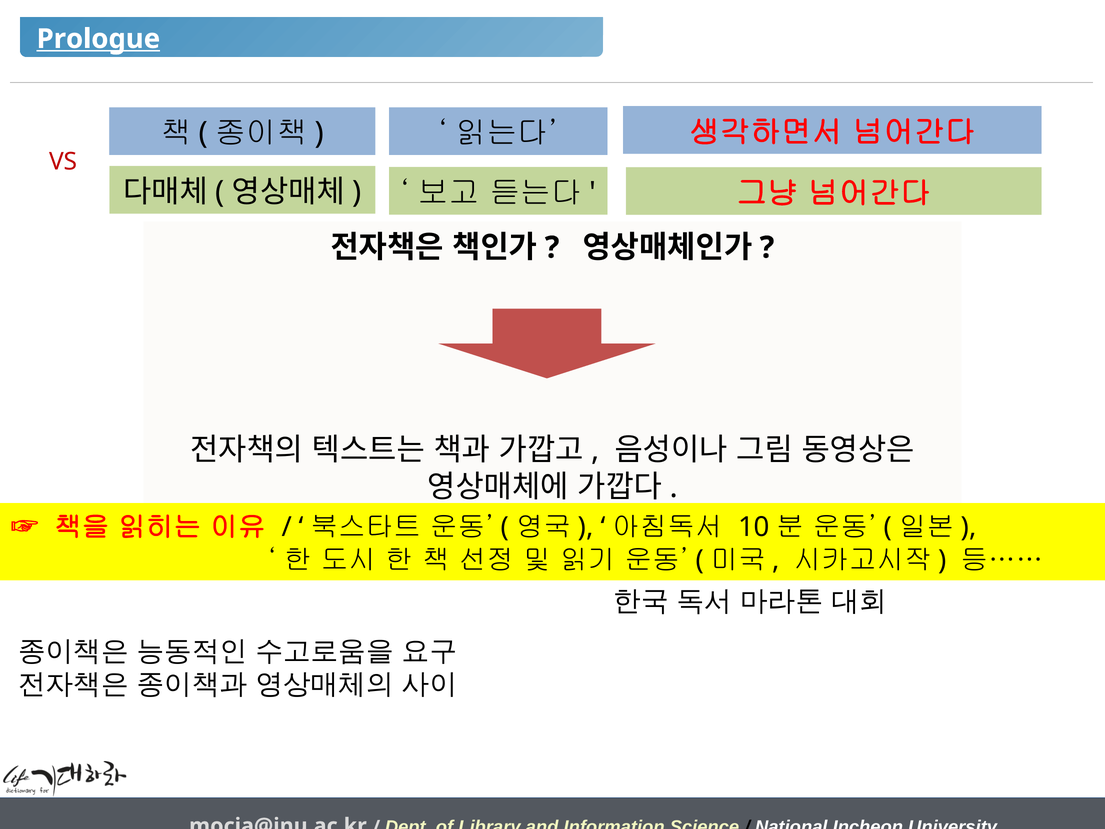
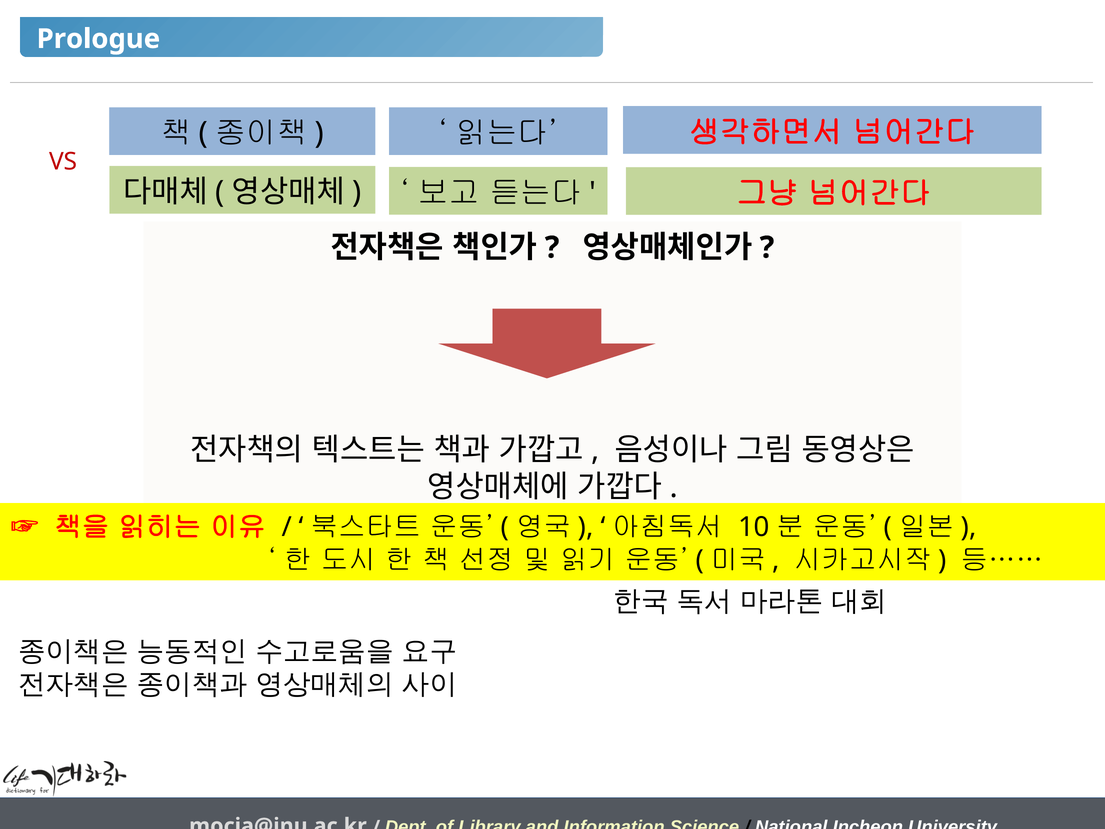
Prologue underline: present -> none (98, 39)
